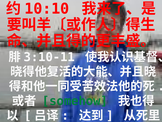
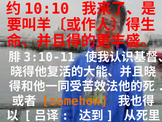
somehow colour: green -> orange (75, 101)
